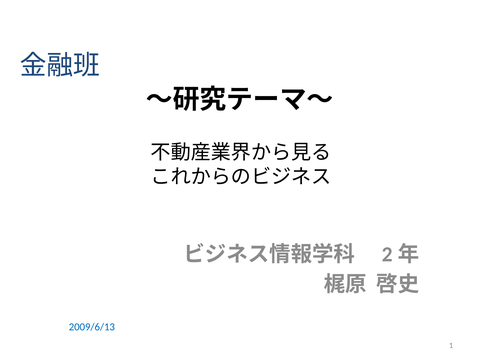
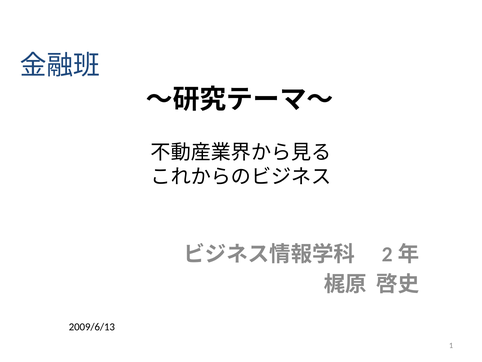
2009/6/13 colour: blue -> black (92, 327)
